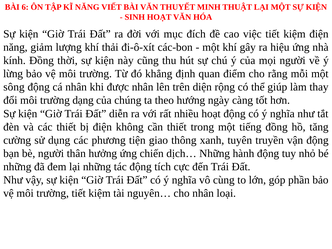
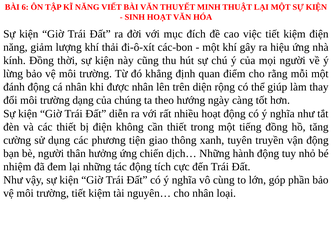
sông: sông -> đánh (14, 87)
những: những -> nhiệm (17, 167)
